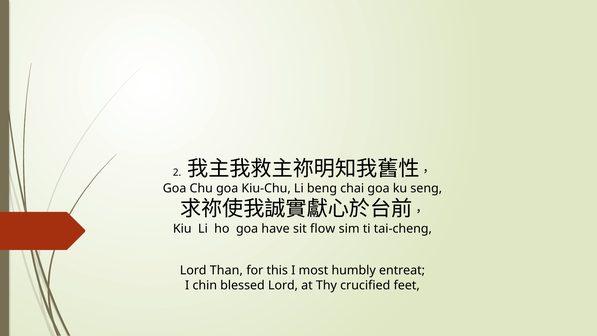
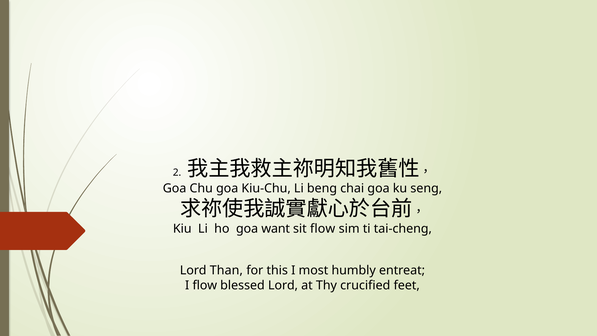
have: have -> want (276, 228)
I chin: chin -> flow (205, 285)
